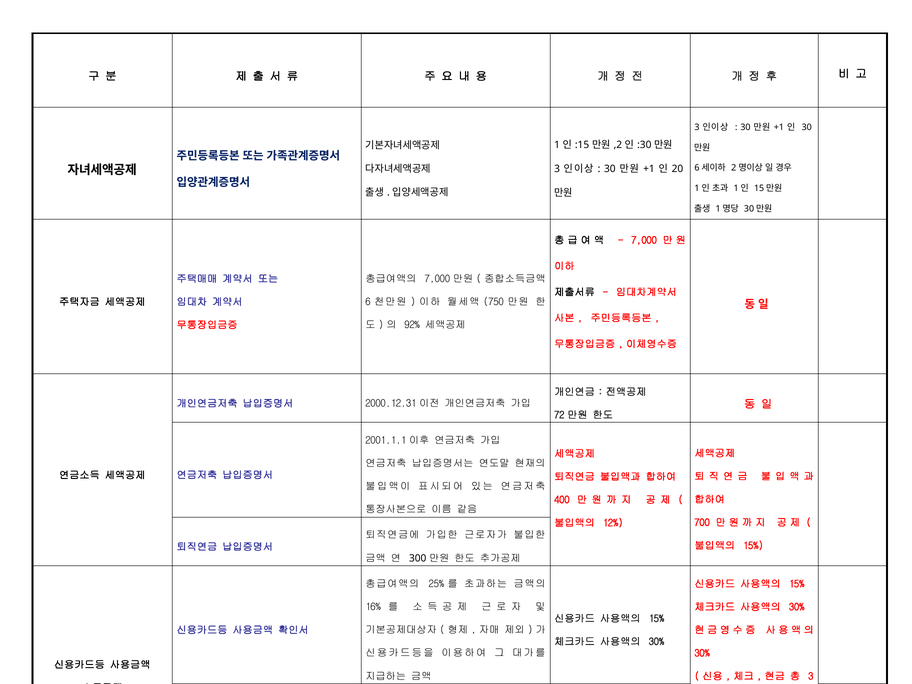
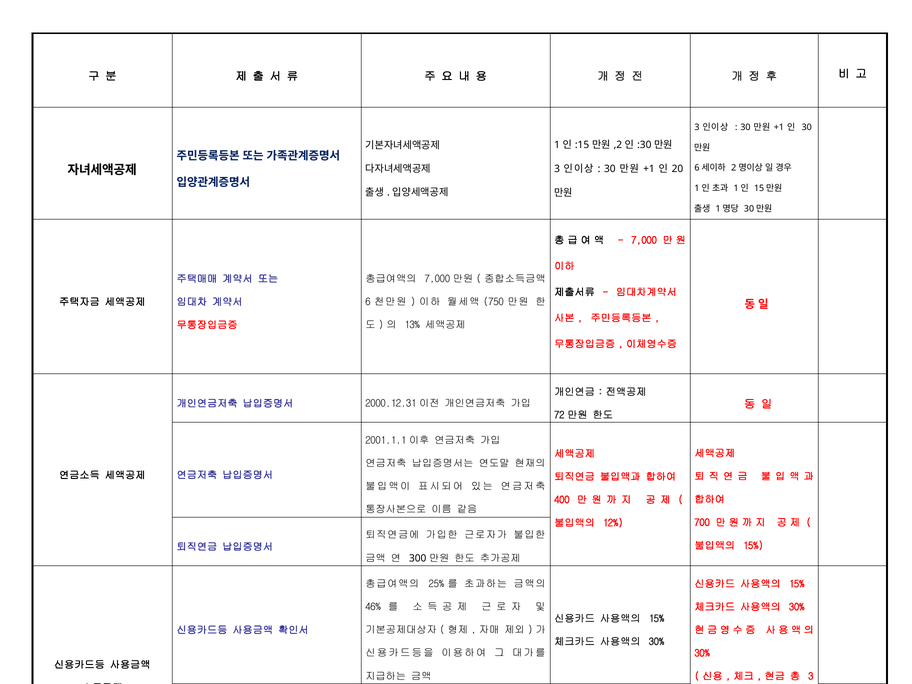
92%: 92% -> 13% (412, 325)
16%: 16% -> 46% (373, 607)
